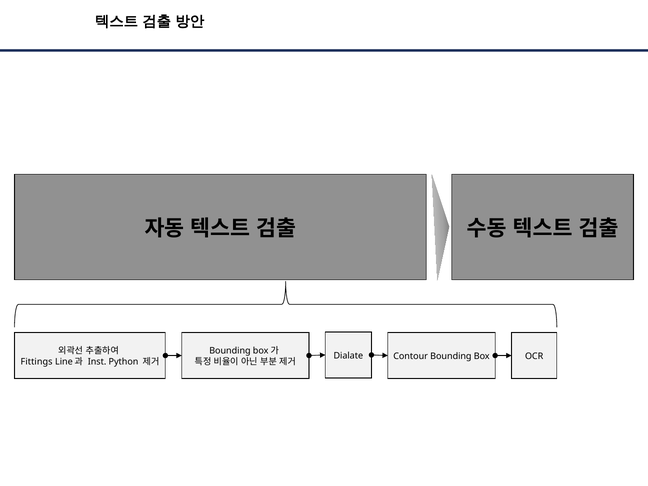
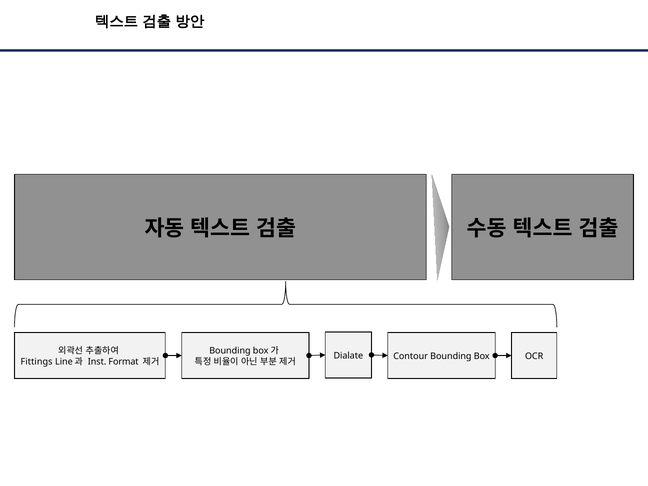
Python: Python -> Format (124, 362)
